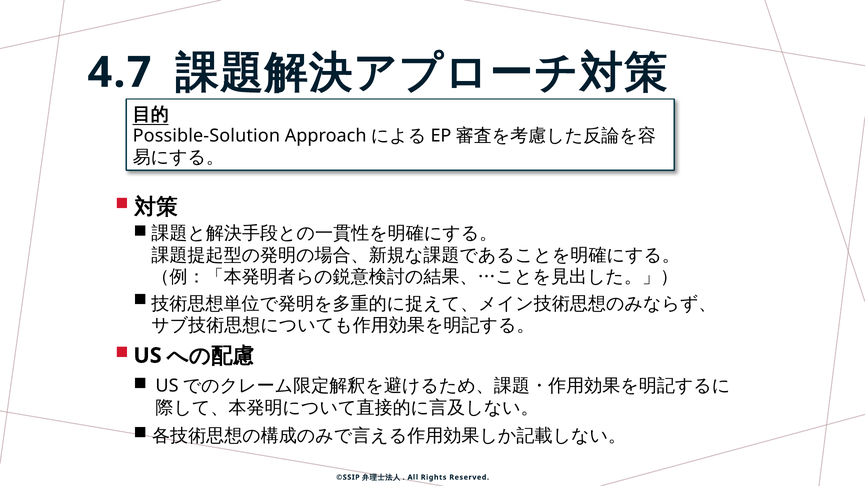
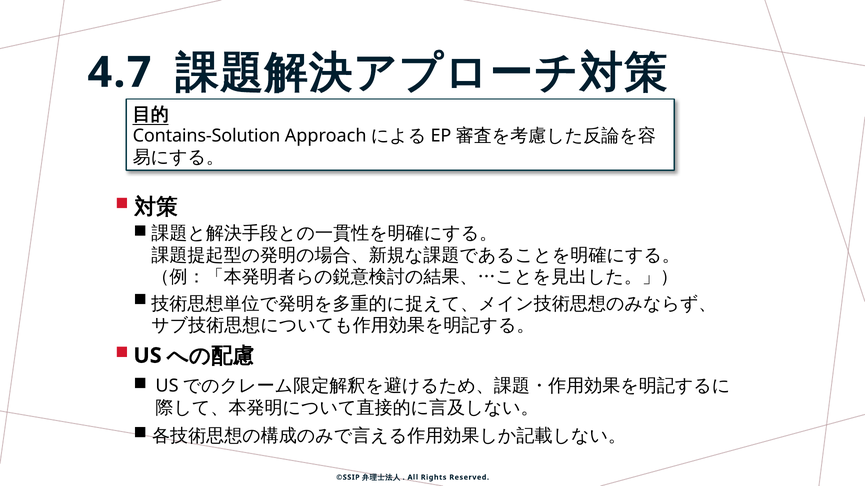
Possible-Solution: Possible-Solution -> Contains-Solution (206, 136)
